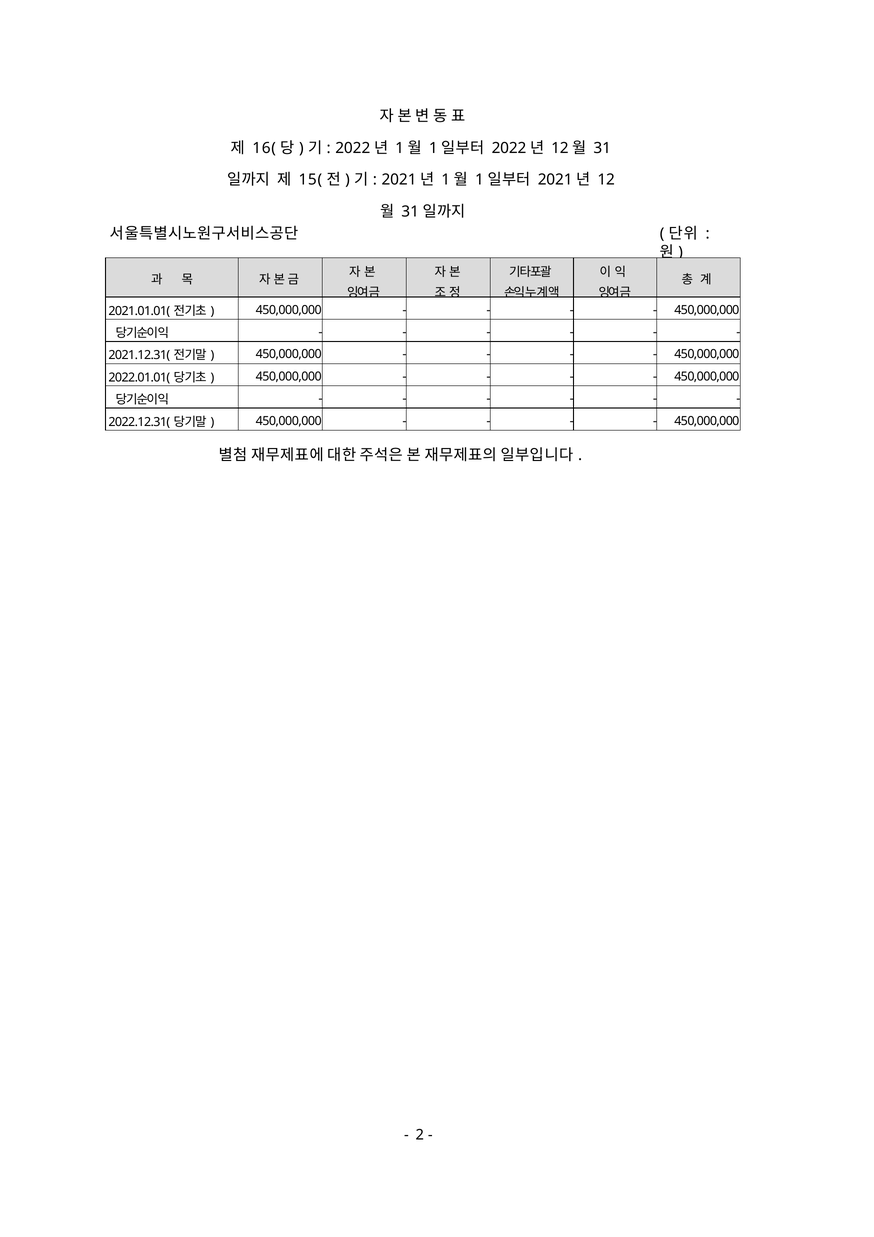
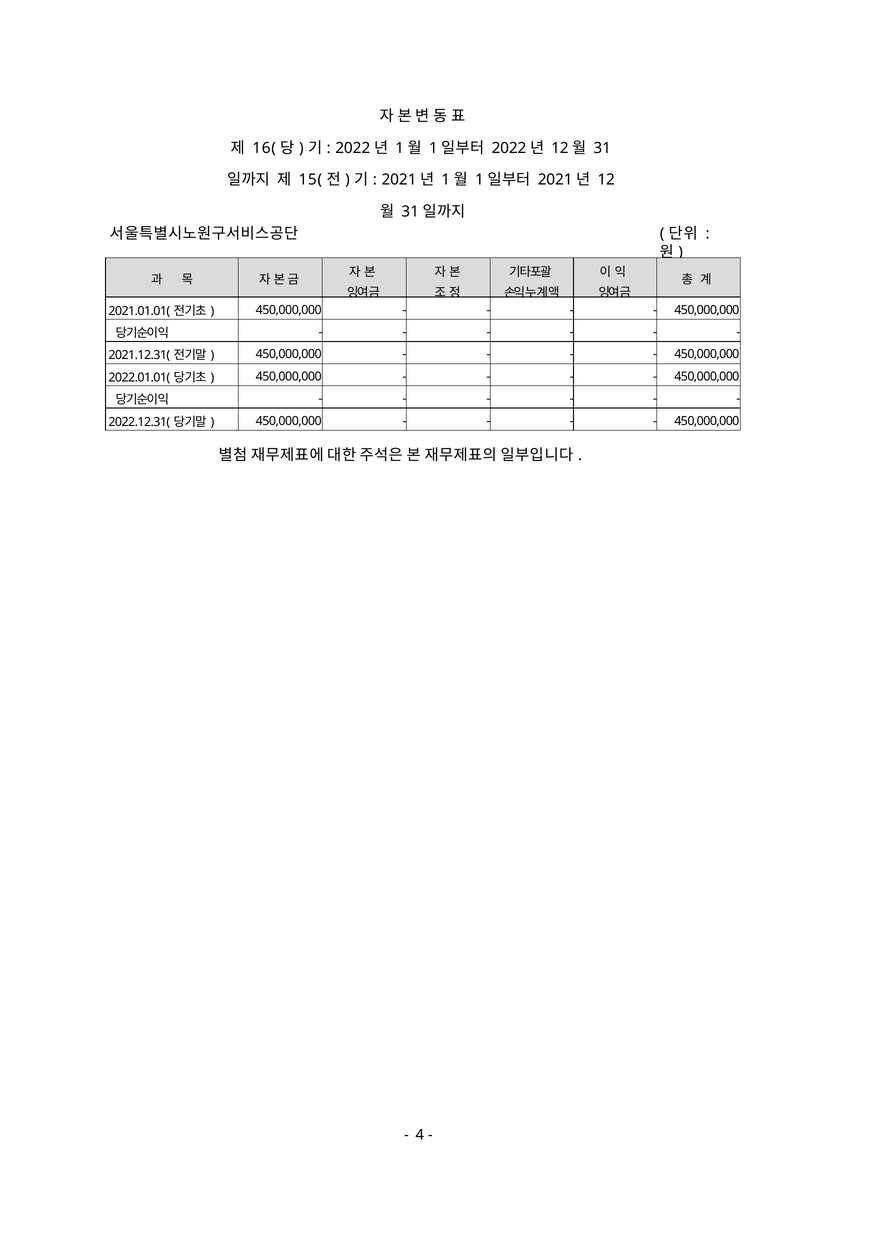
2: 2 -> 4 (420, 1135)
